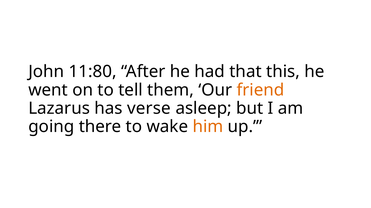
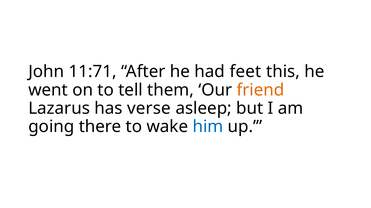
11:80: 11:80 -> 11:71 (93, 72)
that: that -> feet (245, 72)
him colour: orange -> blue (208, 127)
